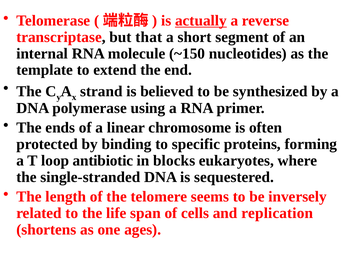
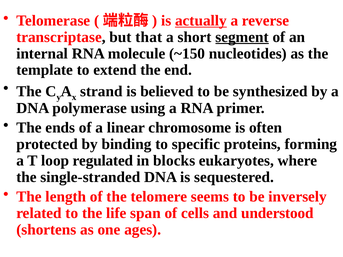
segment underline: none -> present (242, 37)
antibiotic: antibiotic -> regulated (103, 161)
replication: replication -> understood (277, 213)
